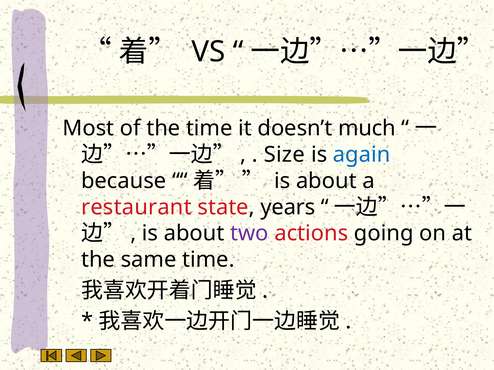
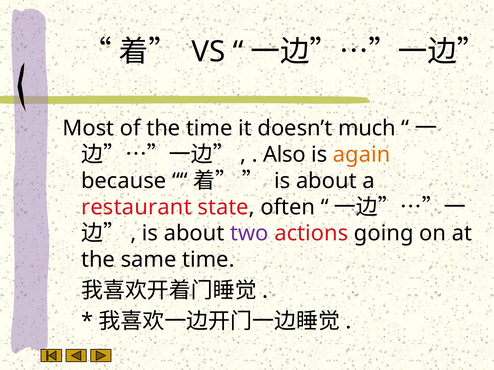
Size: Size -> Also (284, 155)
again colour: blue -> orange (362, 155)
years: years -> often (288, 207)
